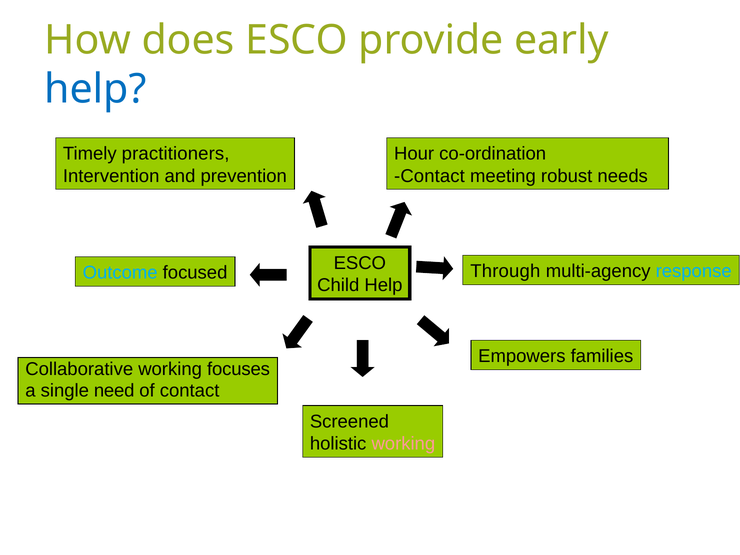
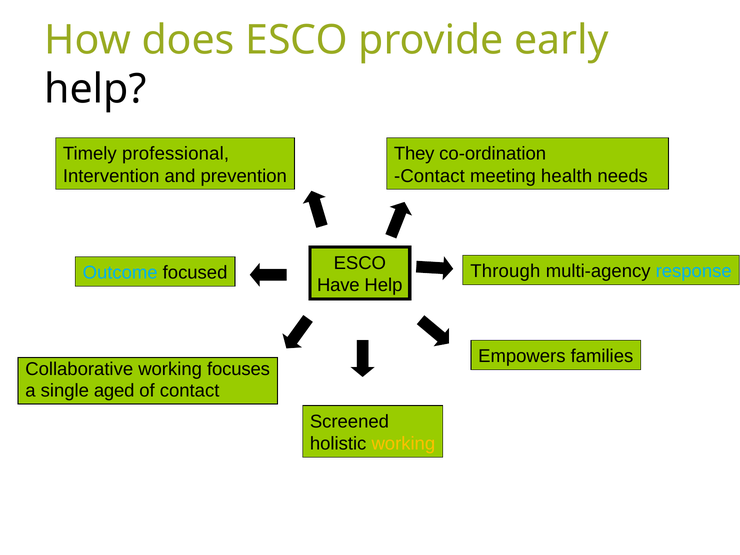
help colour: blue -> black (95, 89)
practitioners: practitioners -> professional (176, 154)
Hour: Hour -> They (414, 154)
robust: robust -> health (567, 176)
Child: Child -> Have (338, 285)
need: need -> aged (114, 391)
working colour: pink -> yellow (403, 444)
